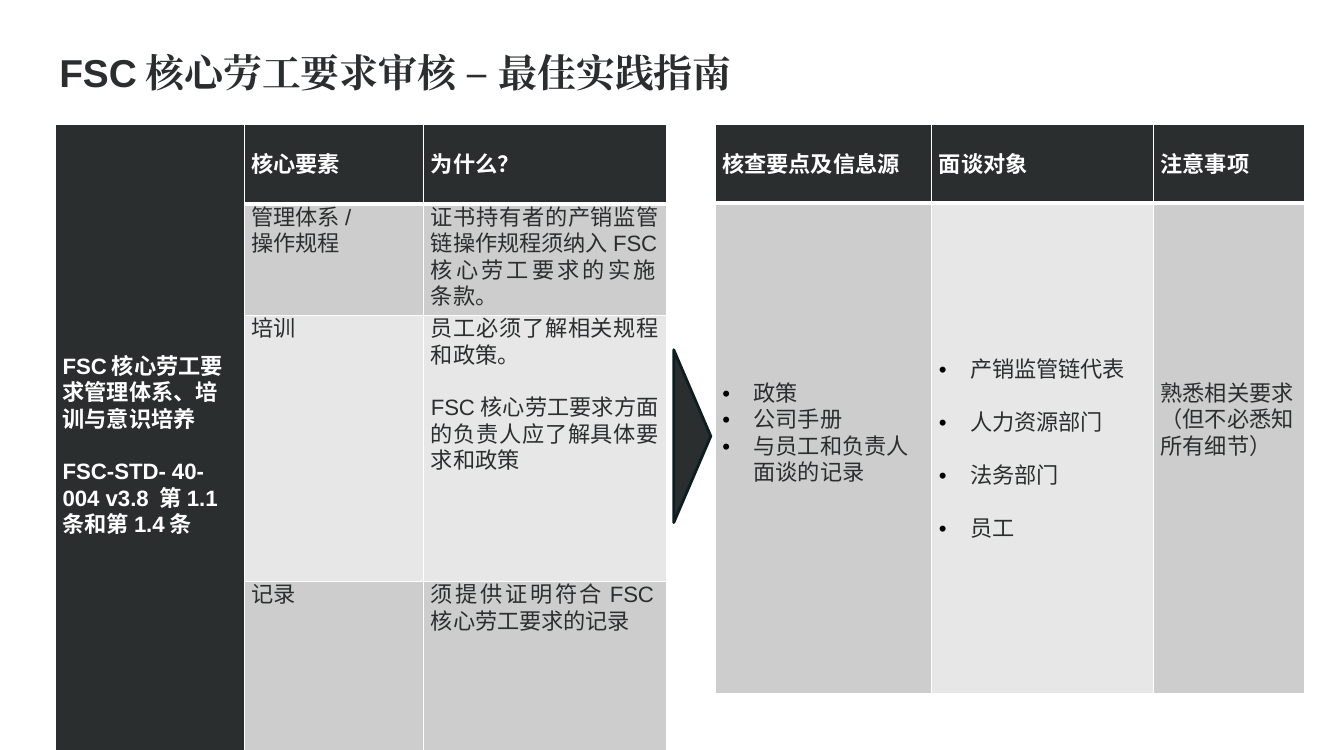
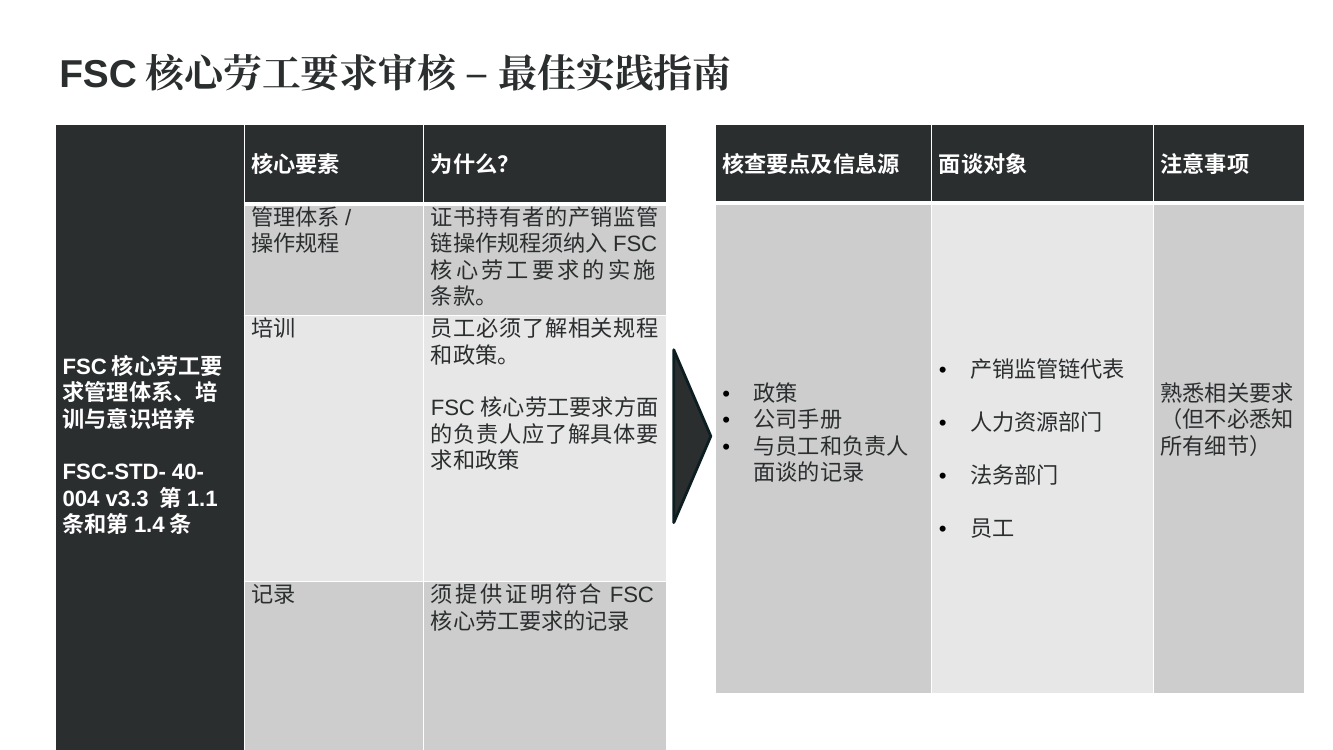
v3.8: v3.8 -> v3.3 (127, 499)
